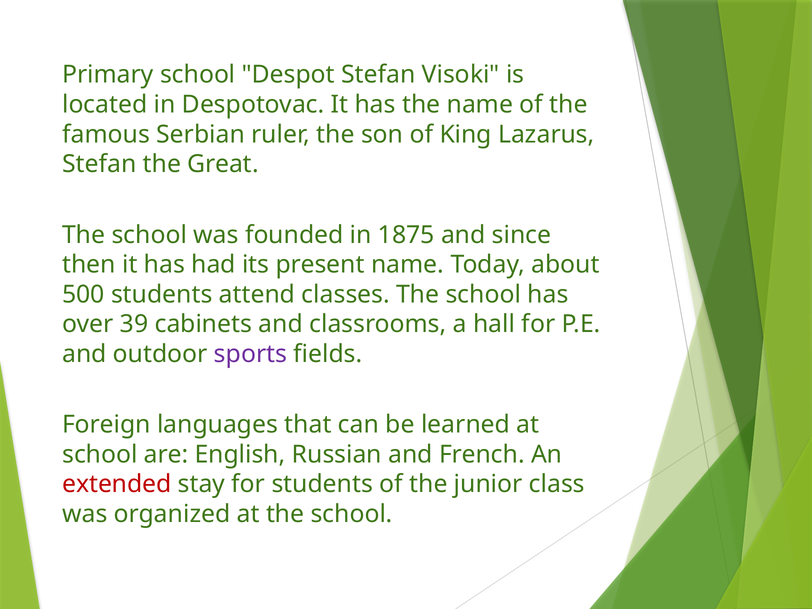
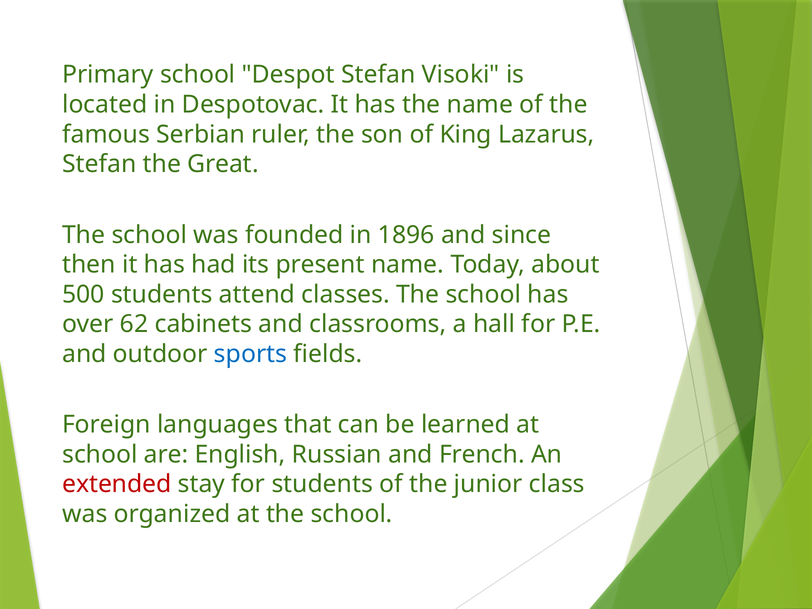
1875: 1875 -> 1896 (406, 235)
39: 39 -> 62 (134, 324)
sports colour: purple -> blue (251, 354)
